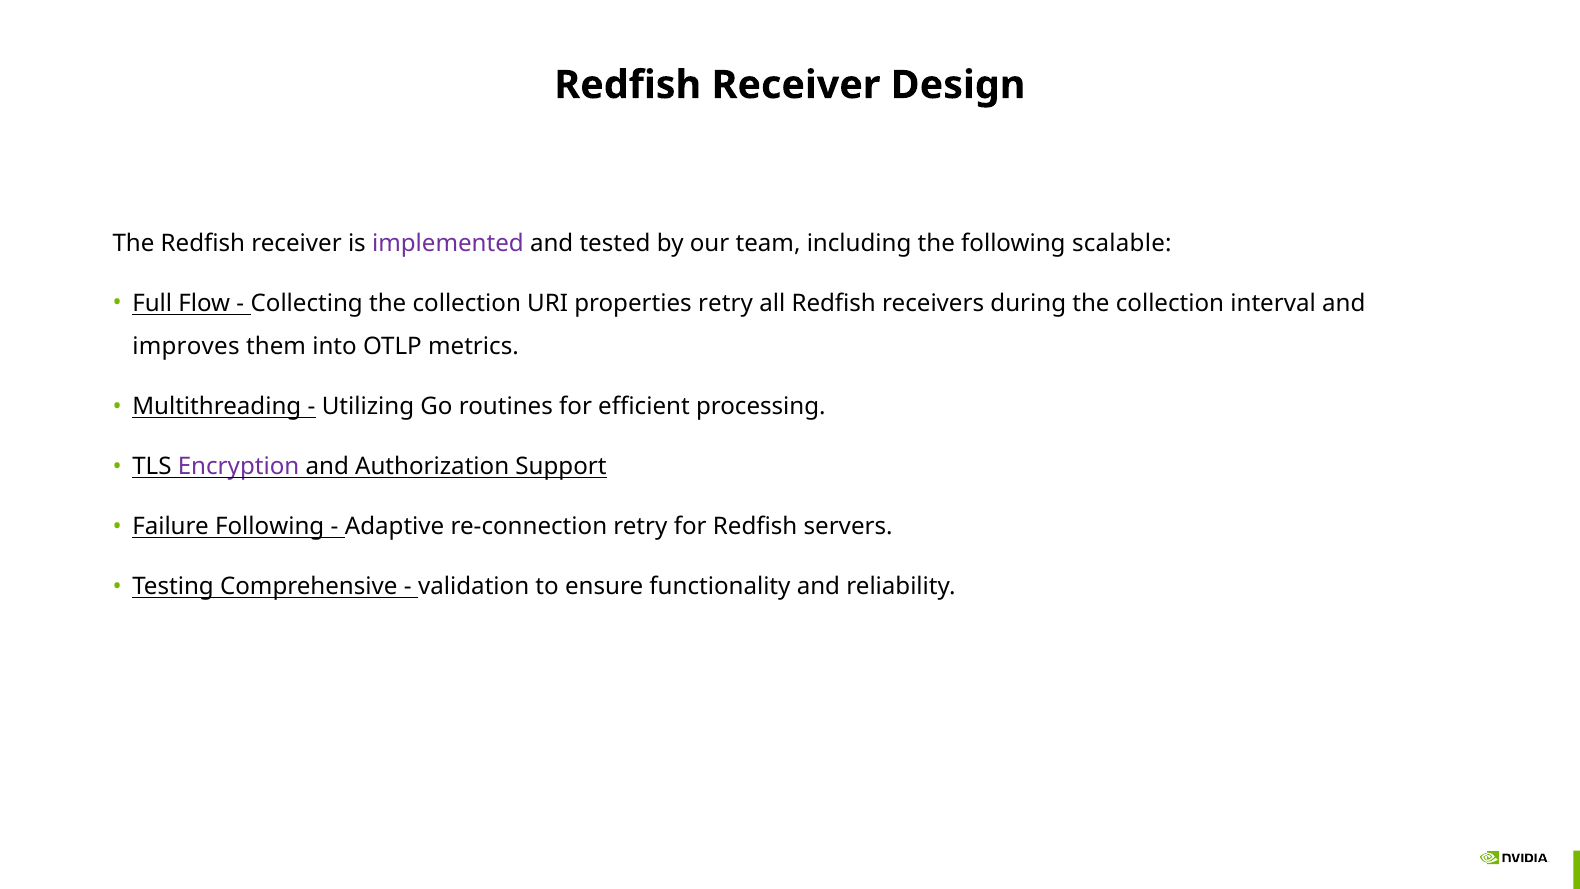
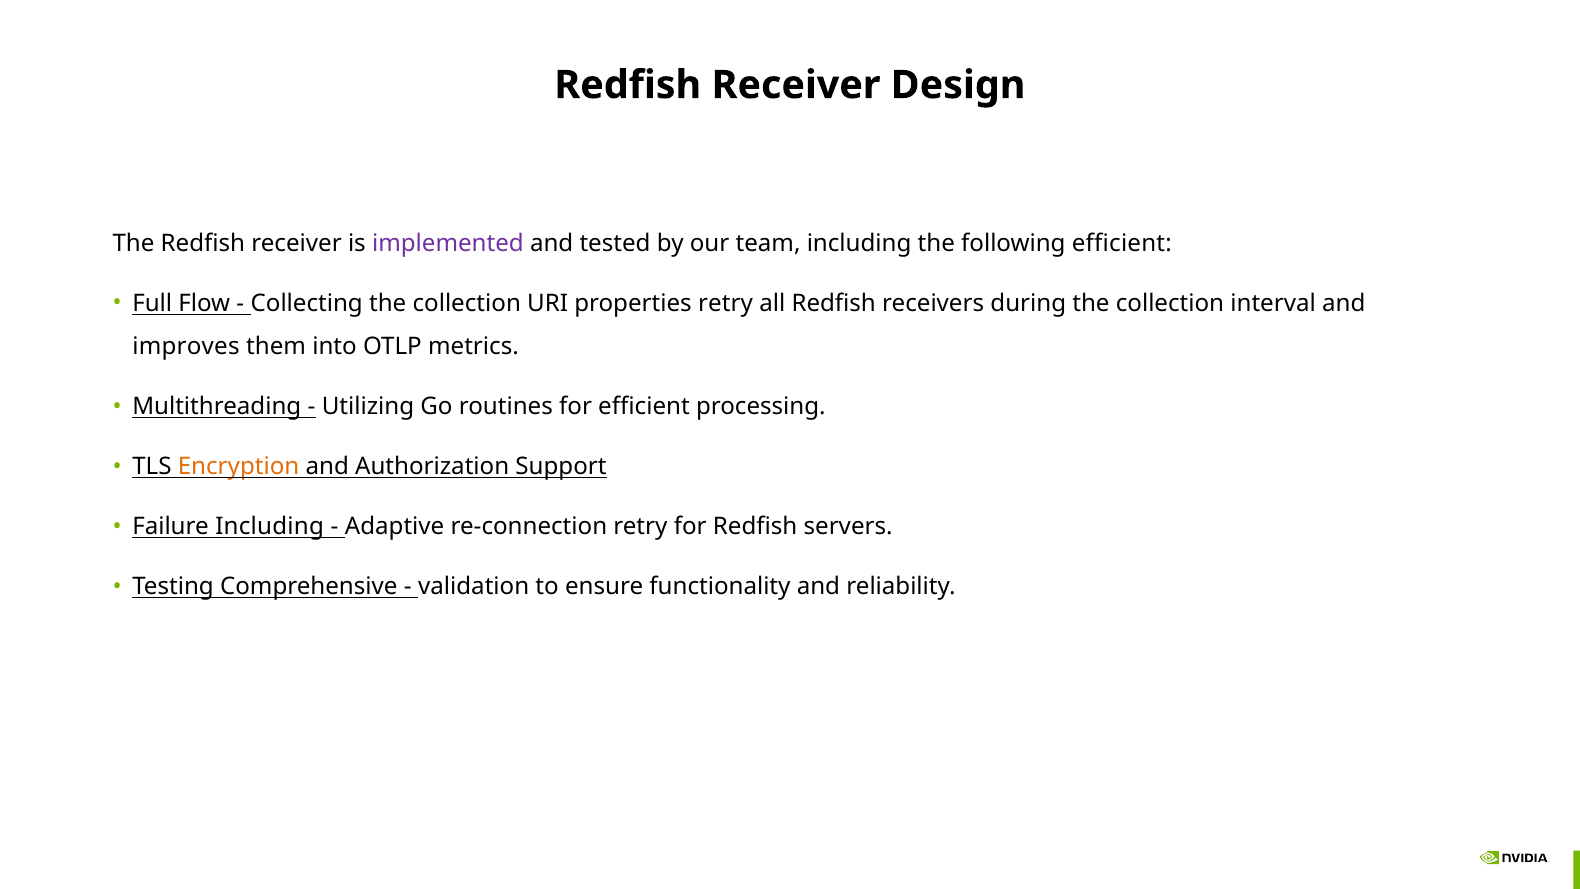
following scalable: scalable -> efficient (1122, 243)
Encryption colour: purple -> orange (239, 467)
Failure Following: Following -> Including (270, 526)
